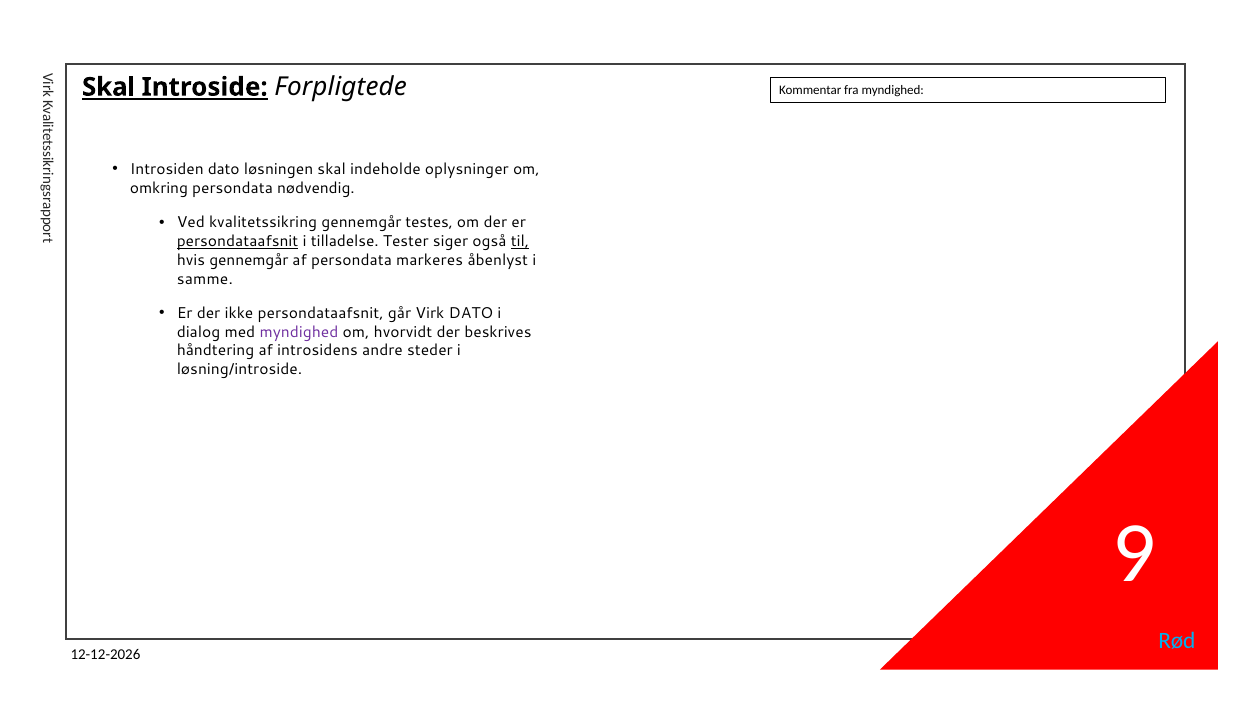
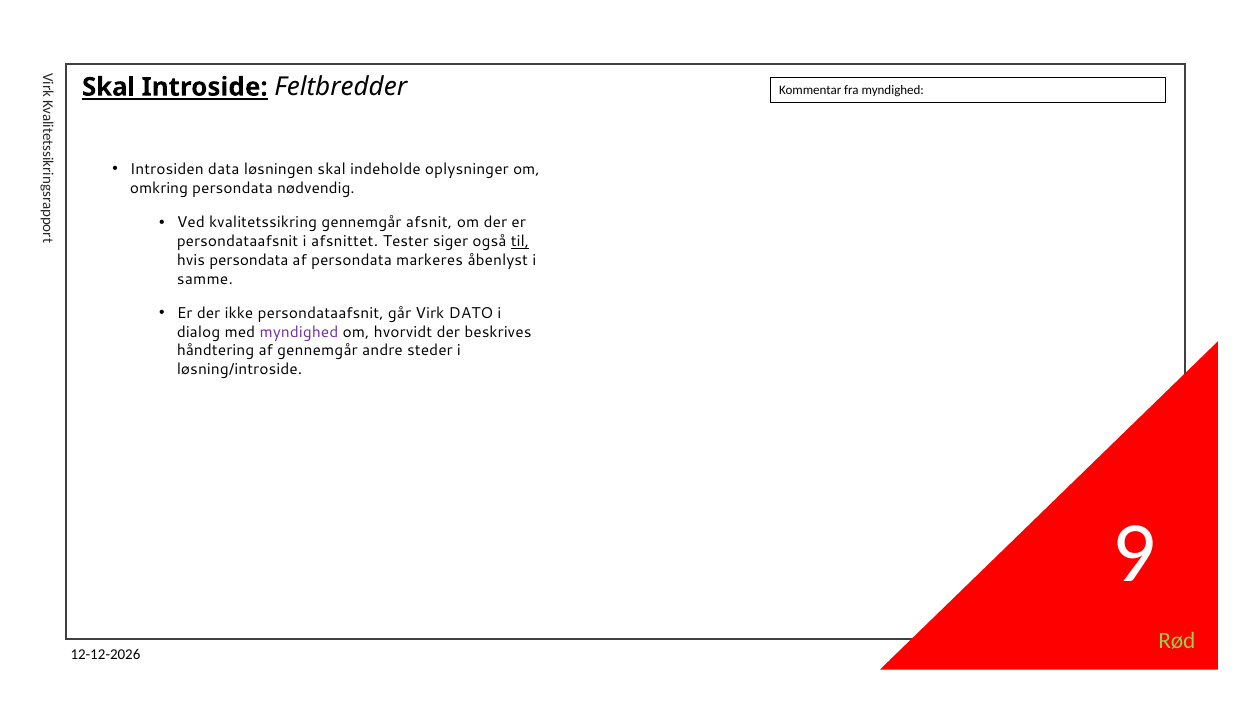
Forpligtede: Forpligtede -> Feltbredder (341, 87)
Introsiden dato: dato -> data (224, 170)
testes: testes -> afsnit (429, 223)
persondataafsnit underline: present -> none (238, 242)
tilladelse: tilladelse -> afsnittet (345, 242)
hvis gennemgår: gennemgår -> persondata (249, 260)
af introsidens: introsidens -> gennemgår (317, 351)
Rød colour: light blue -> light green (1177, 641)
